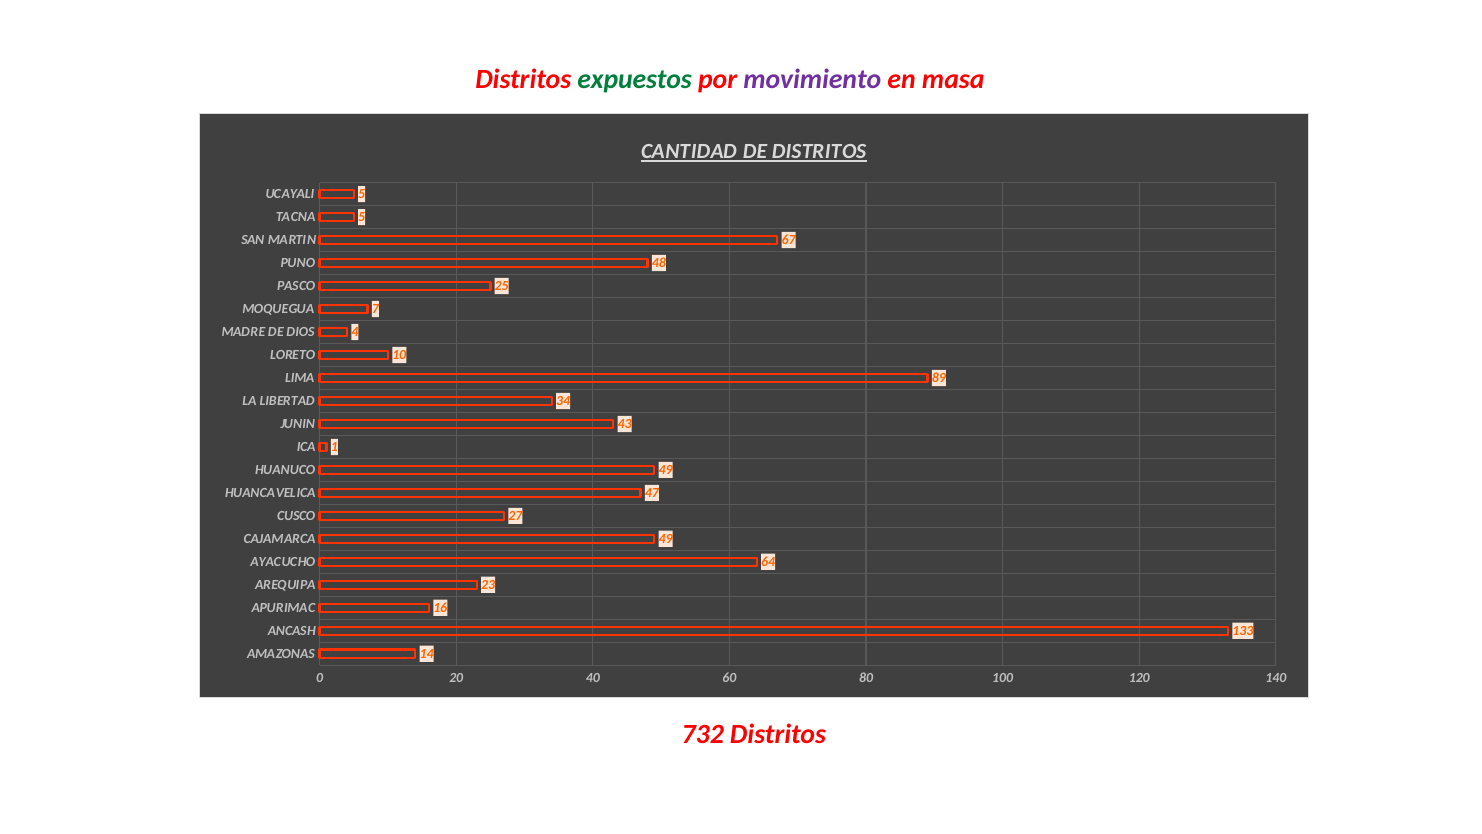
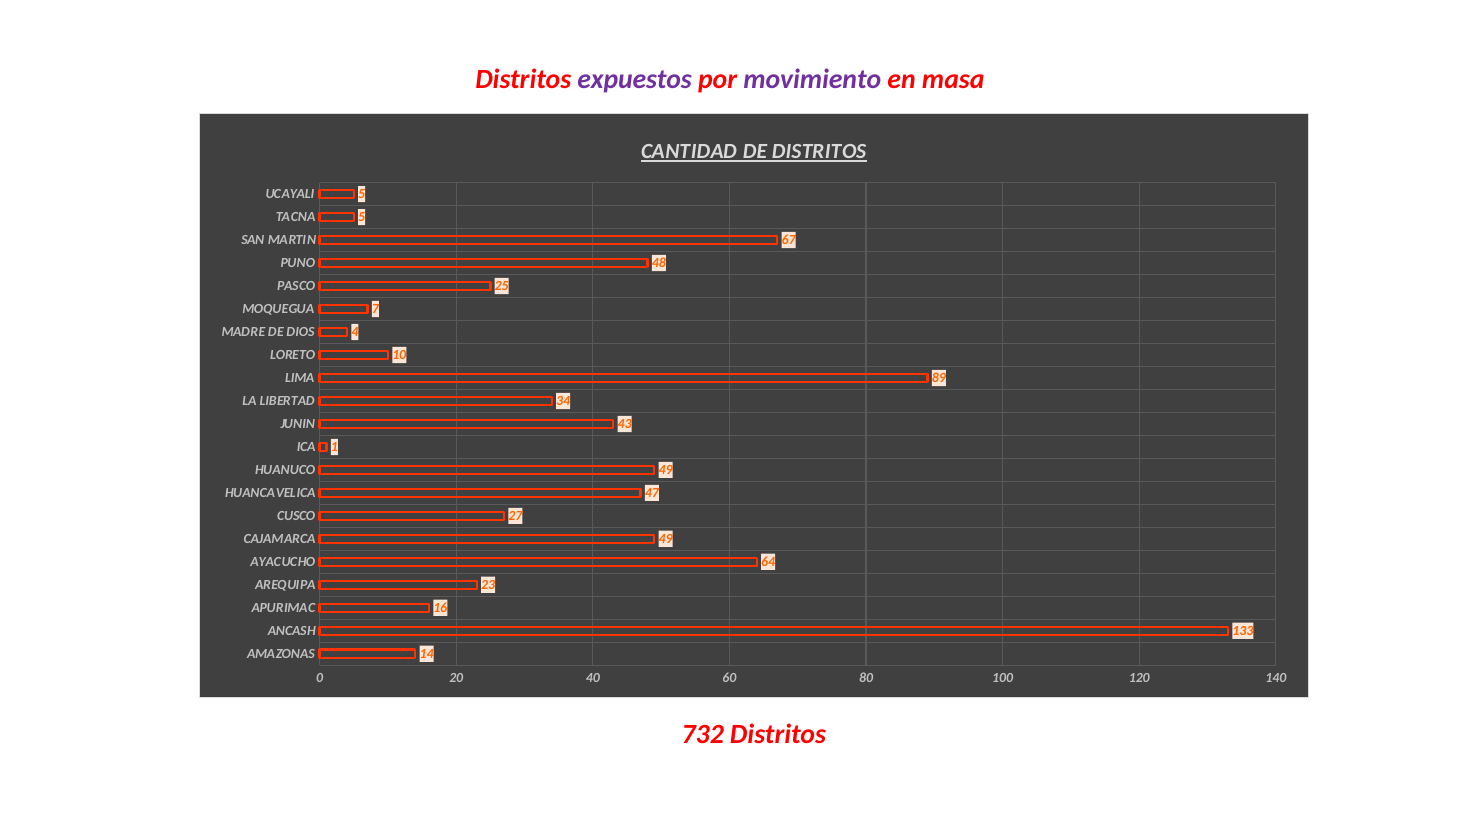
expuestos colour: green -> purple (635, 79)
